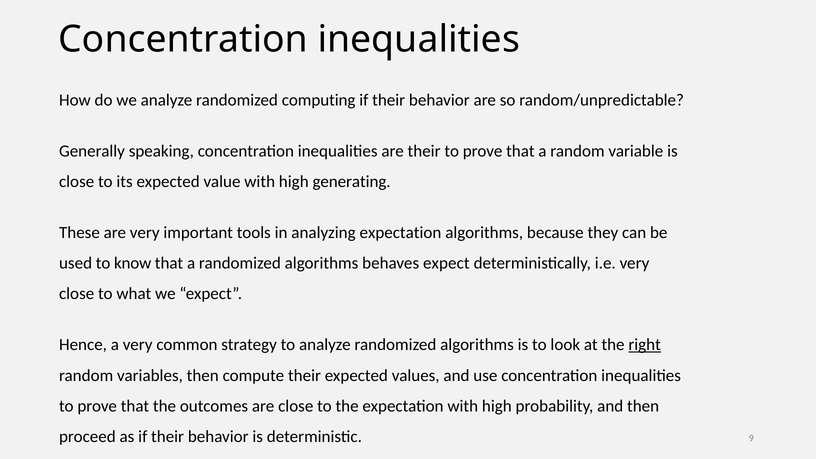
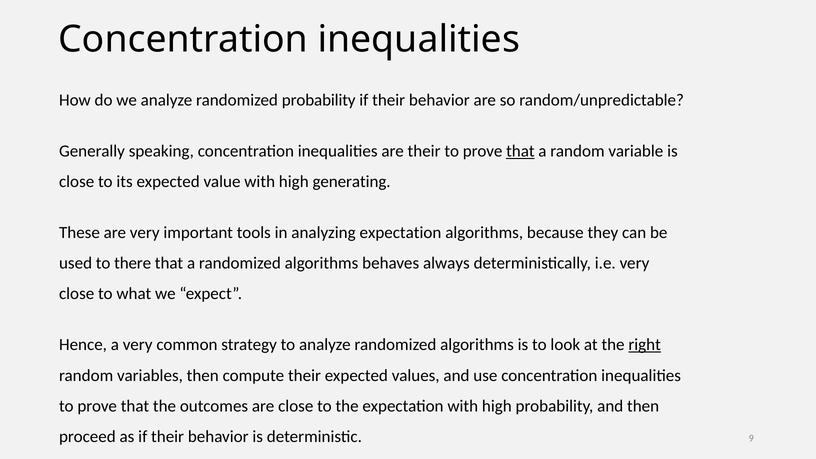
randomized computing: computing -> probability (319, 100)
that underline: none -> present (520, 151)
know: know -> there (133, 263)
behaves expect: expect -> always (446, 263)
